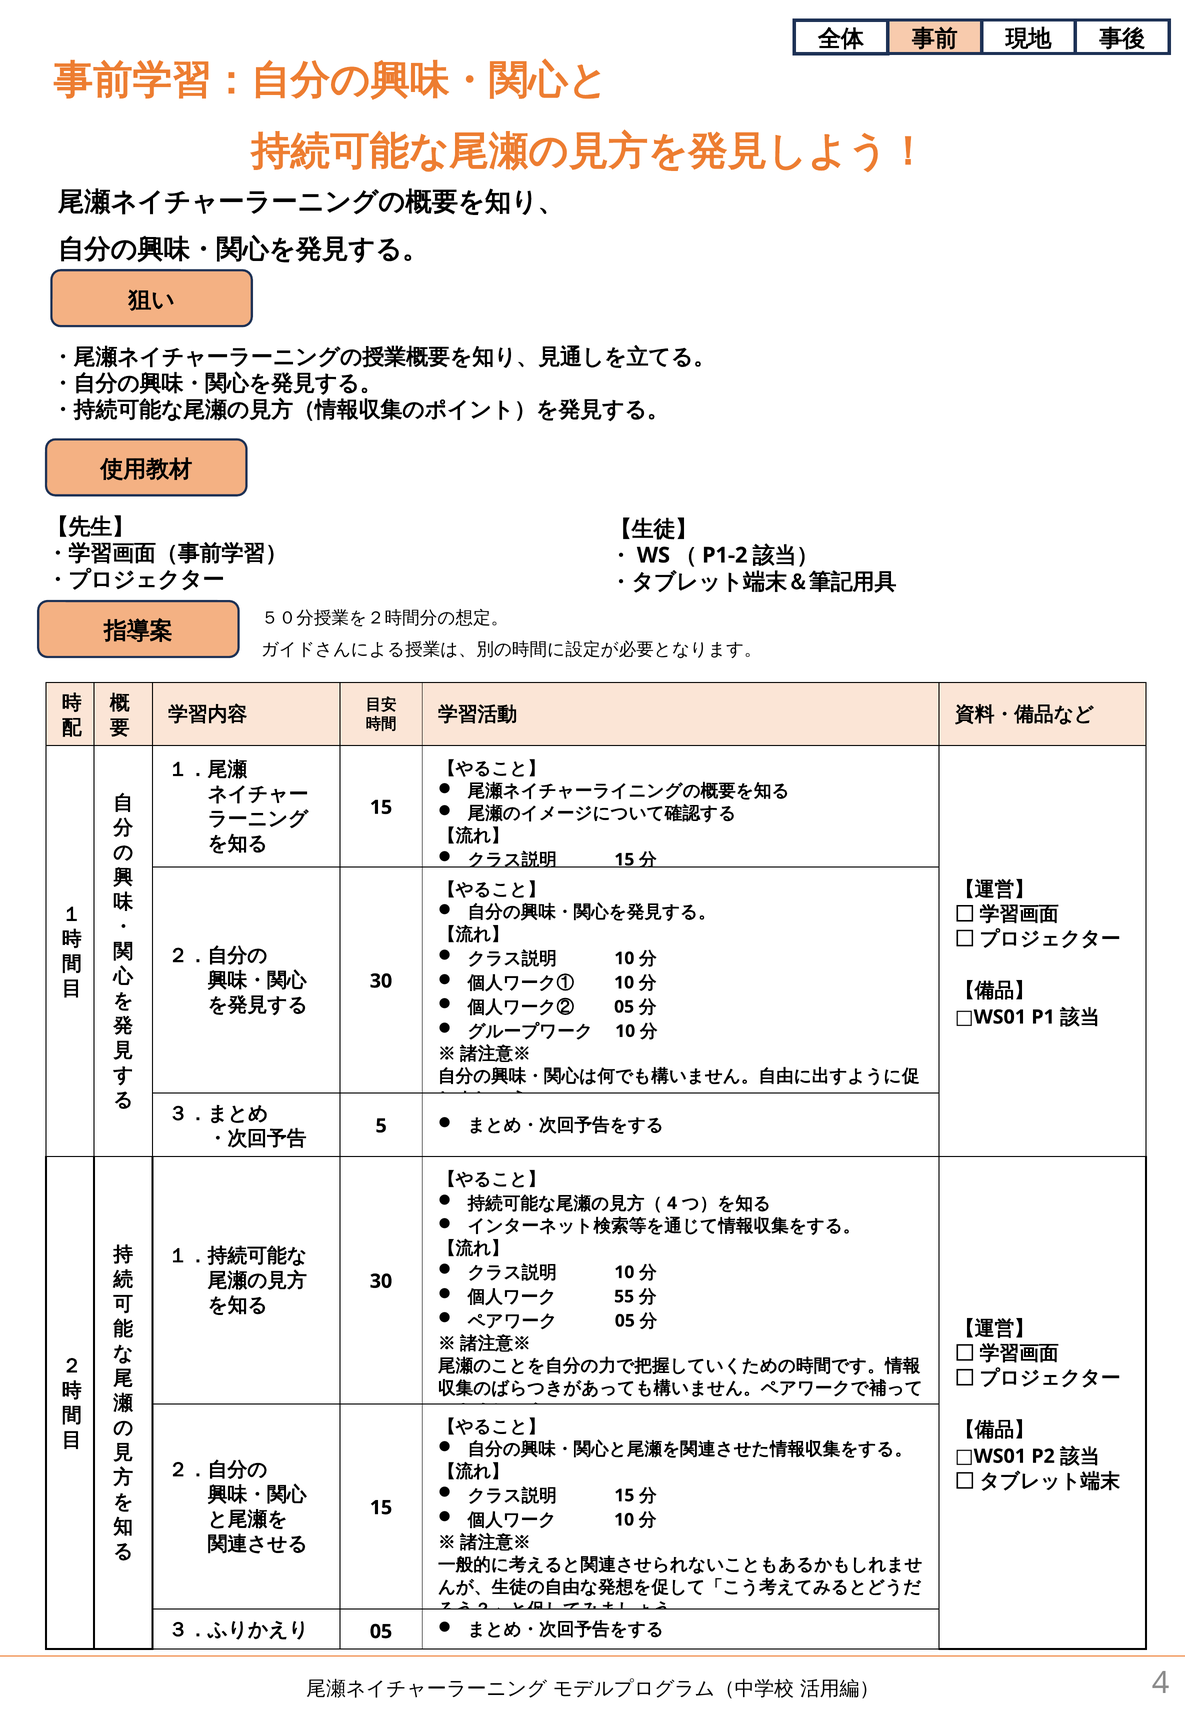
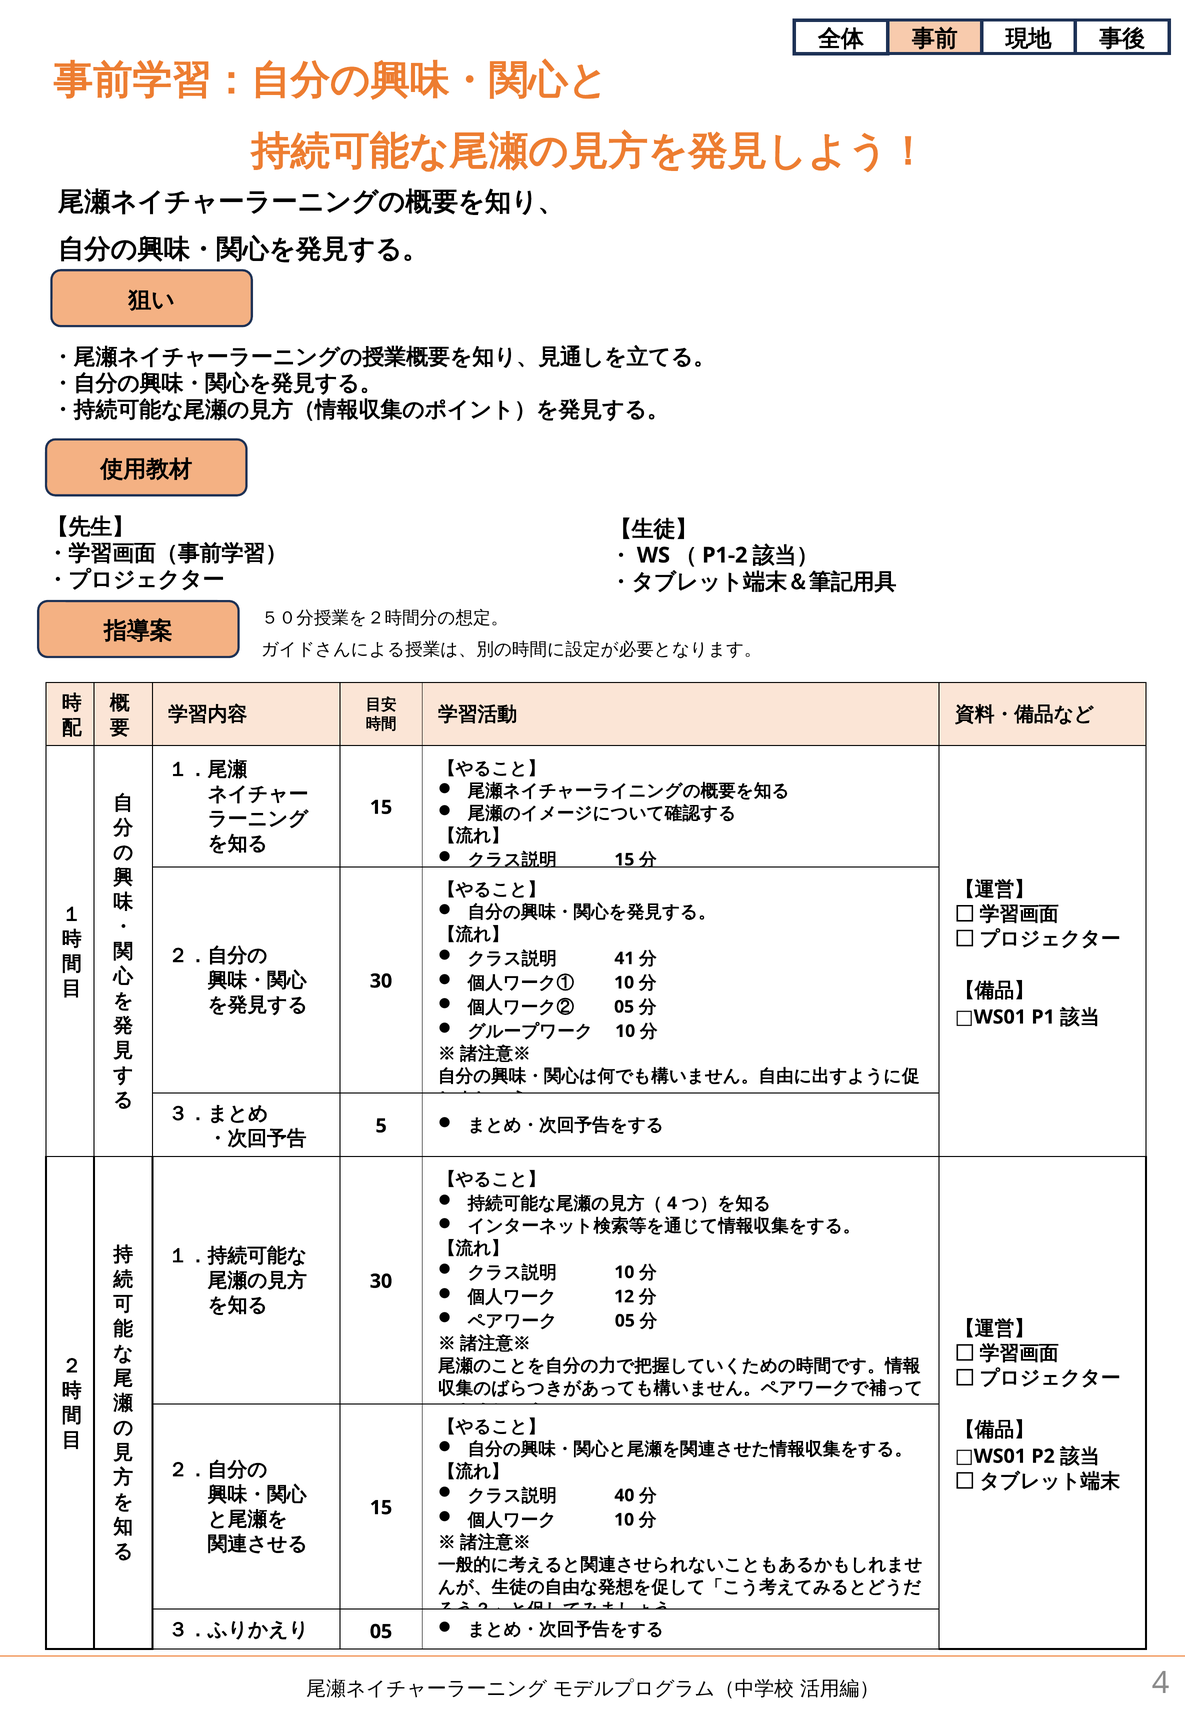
10: 10 -> 41 (624, 959)
55: 55 -> 12 (624, 1297)
15: 15 -> 40 (624, 1496)
